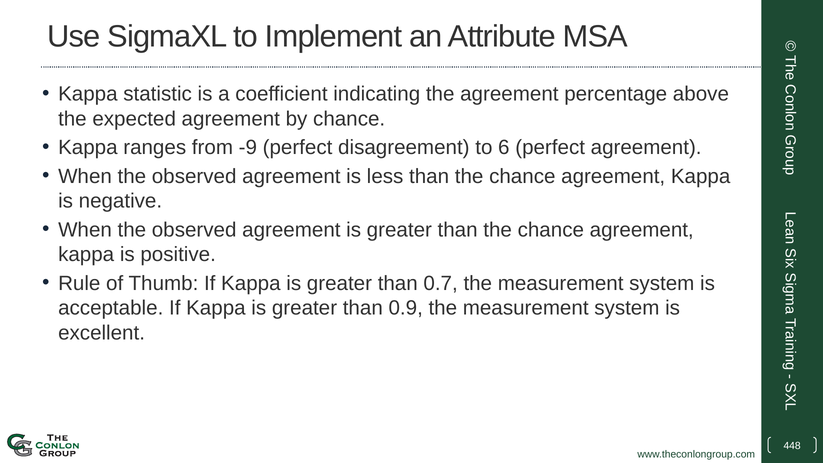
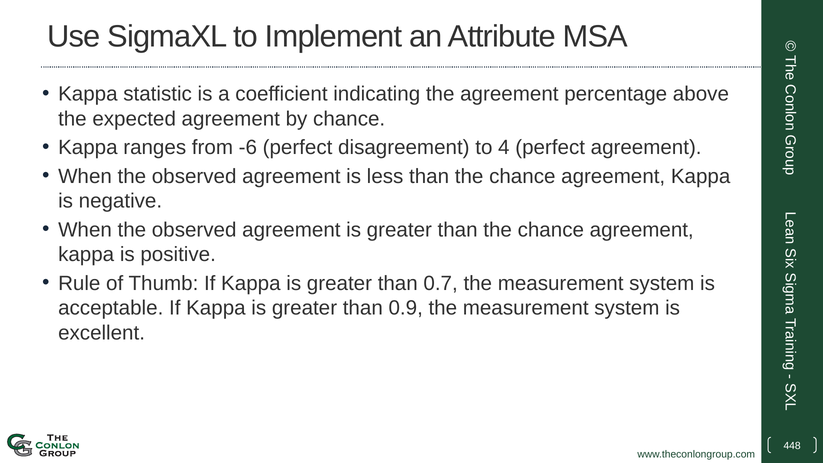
-9: -9 -> -6 (248, 148)
6: 6 -> 4 (504, 148)
